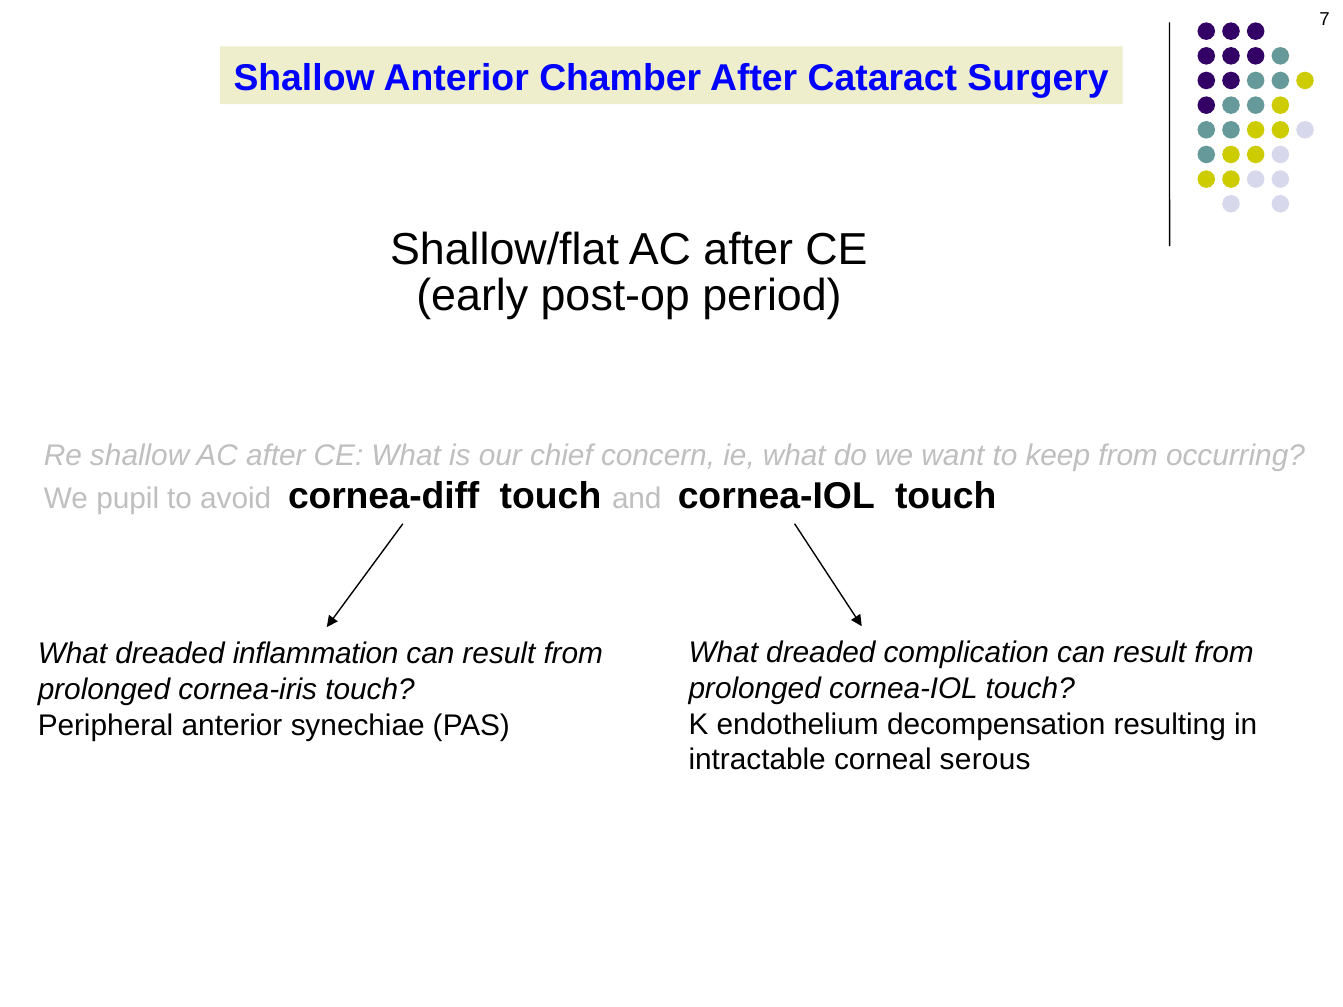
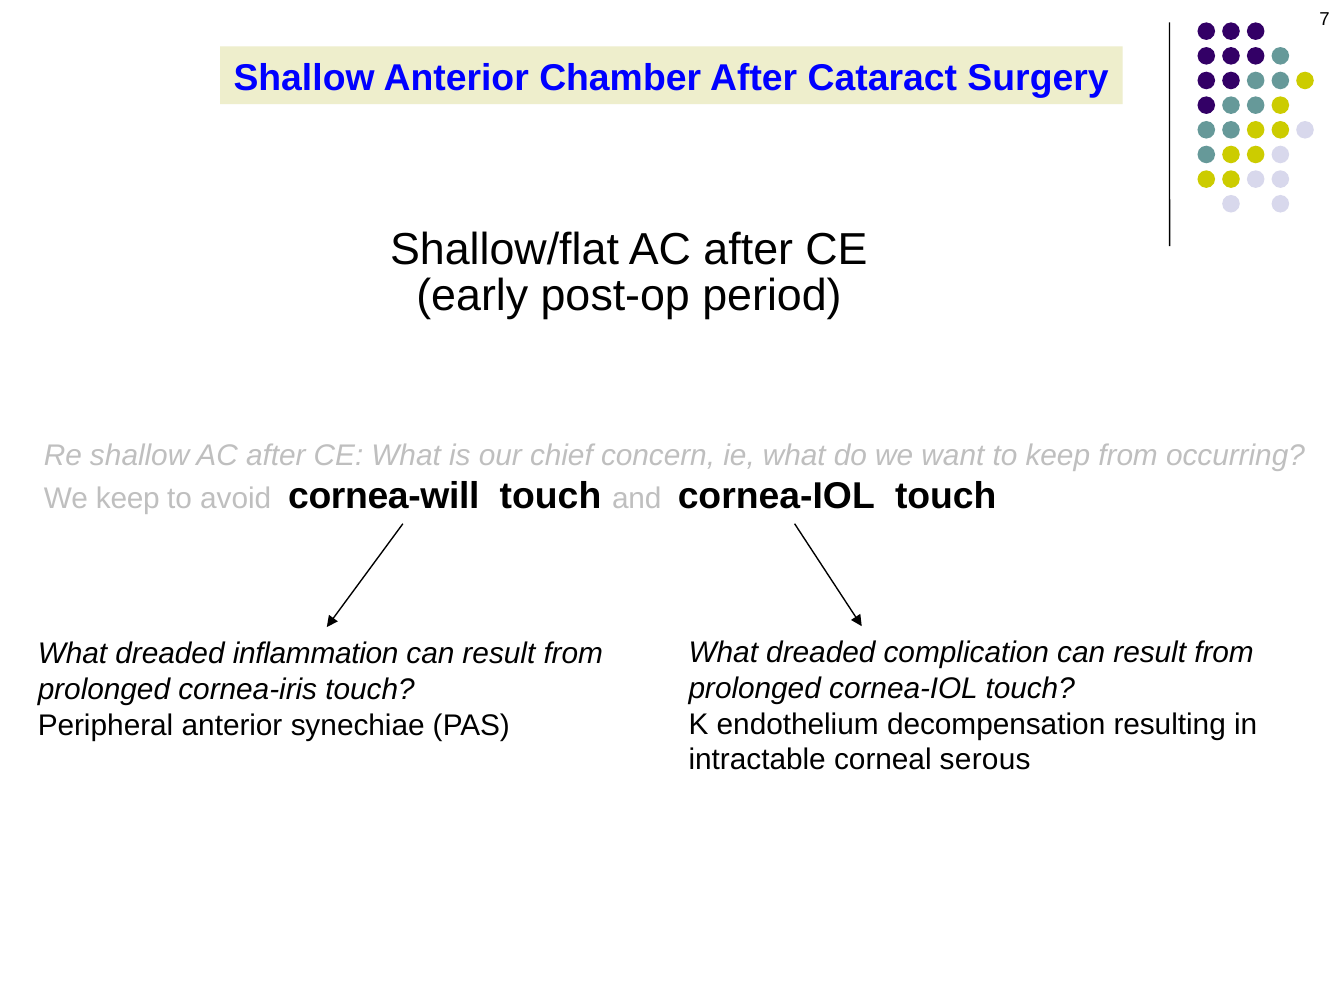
We pupil: pupil -> keep (128, 499)
cornea-diff: cornea-diff -> cornea-will (384, 496)
